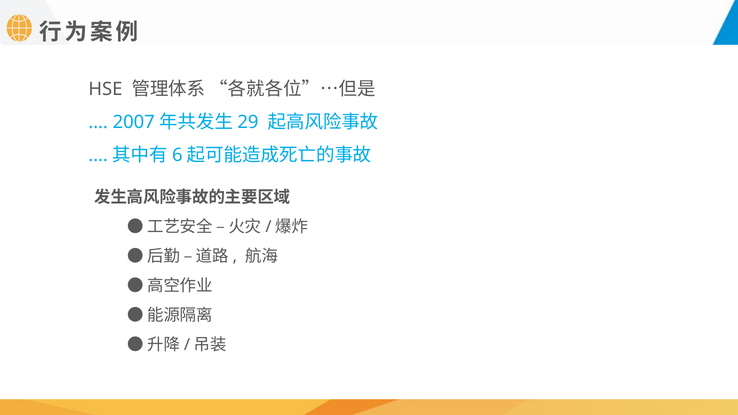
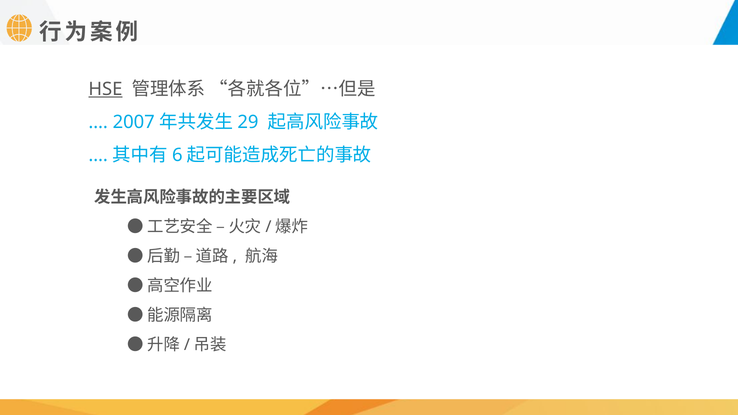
HSE underline: none -> present (105, 89)
